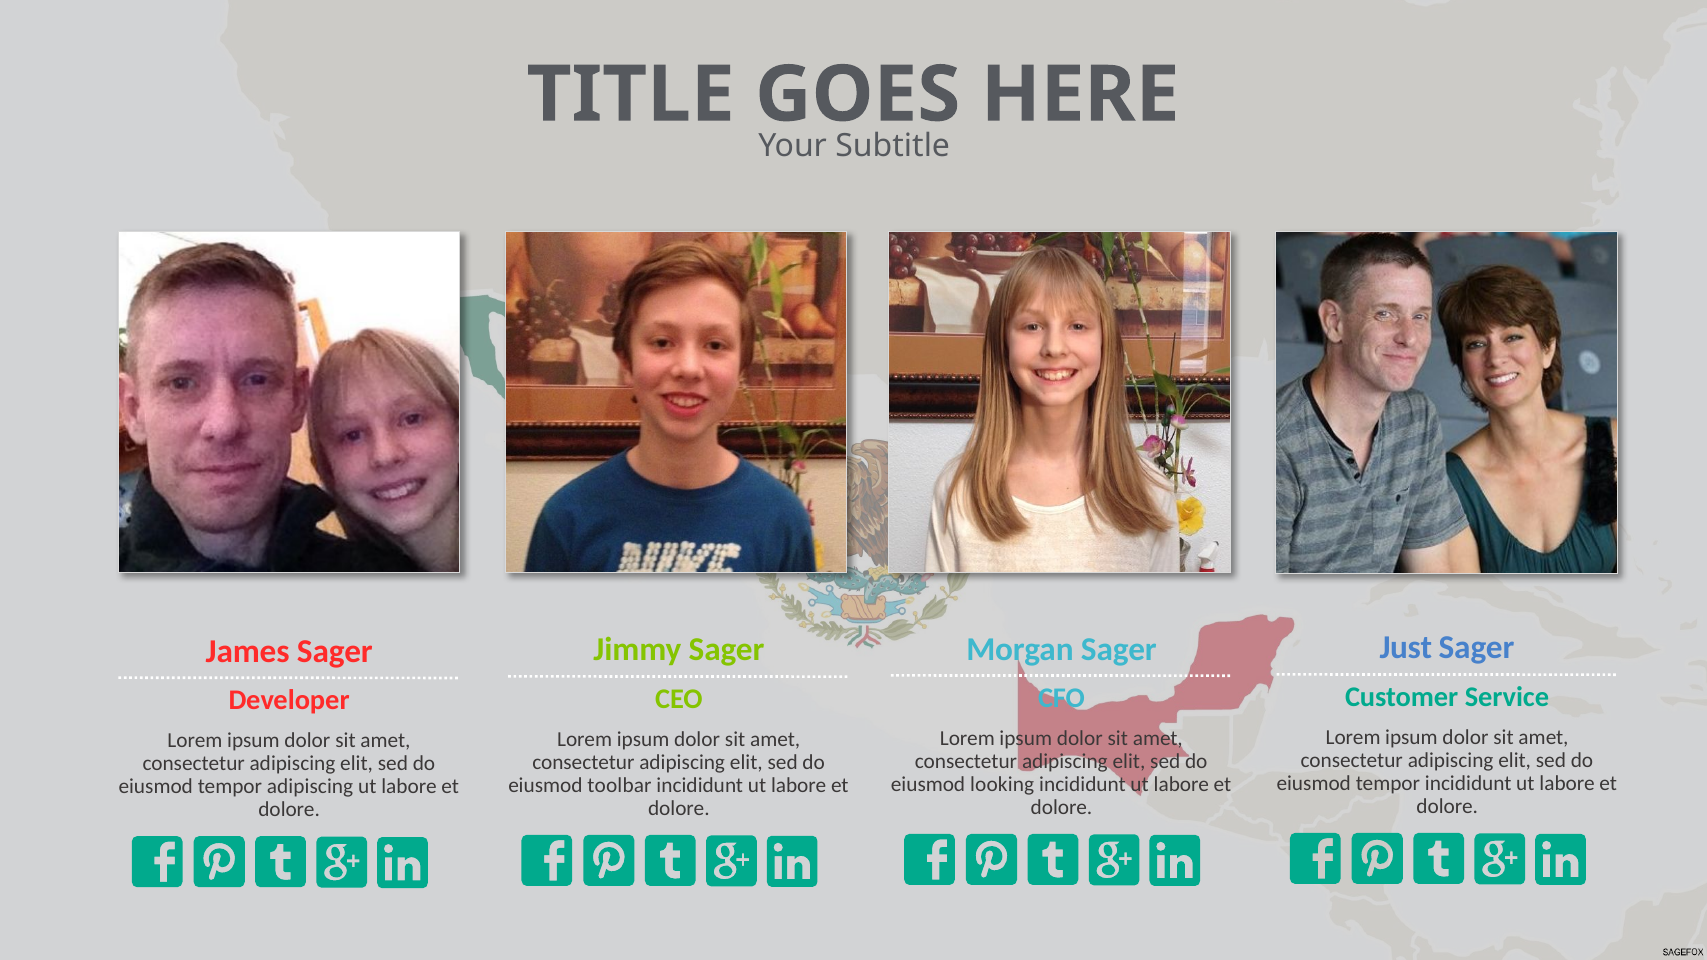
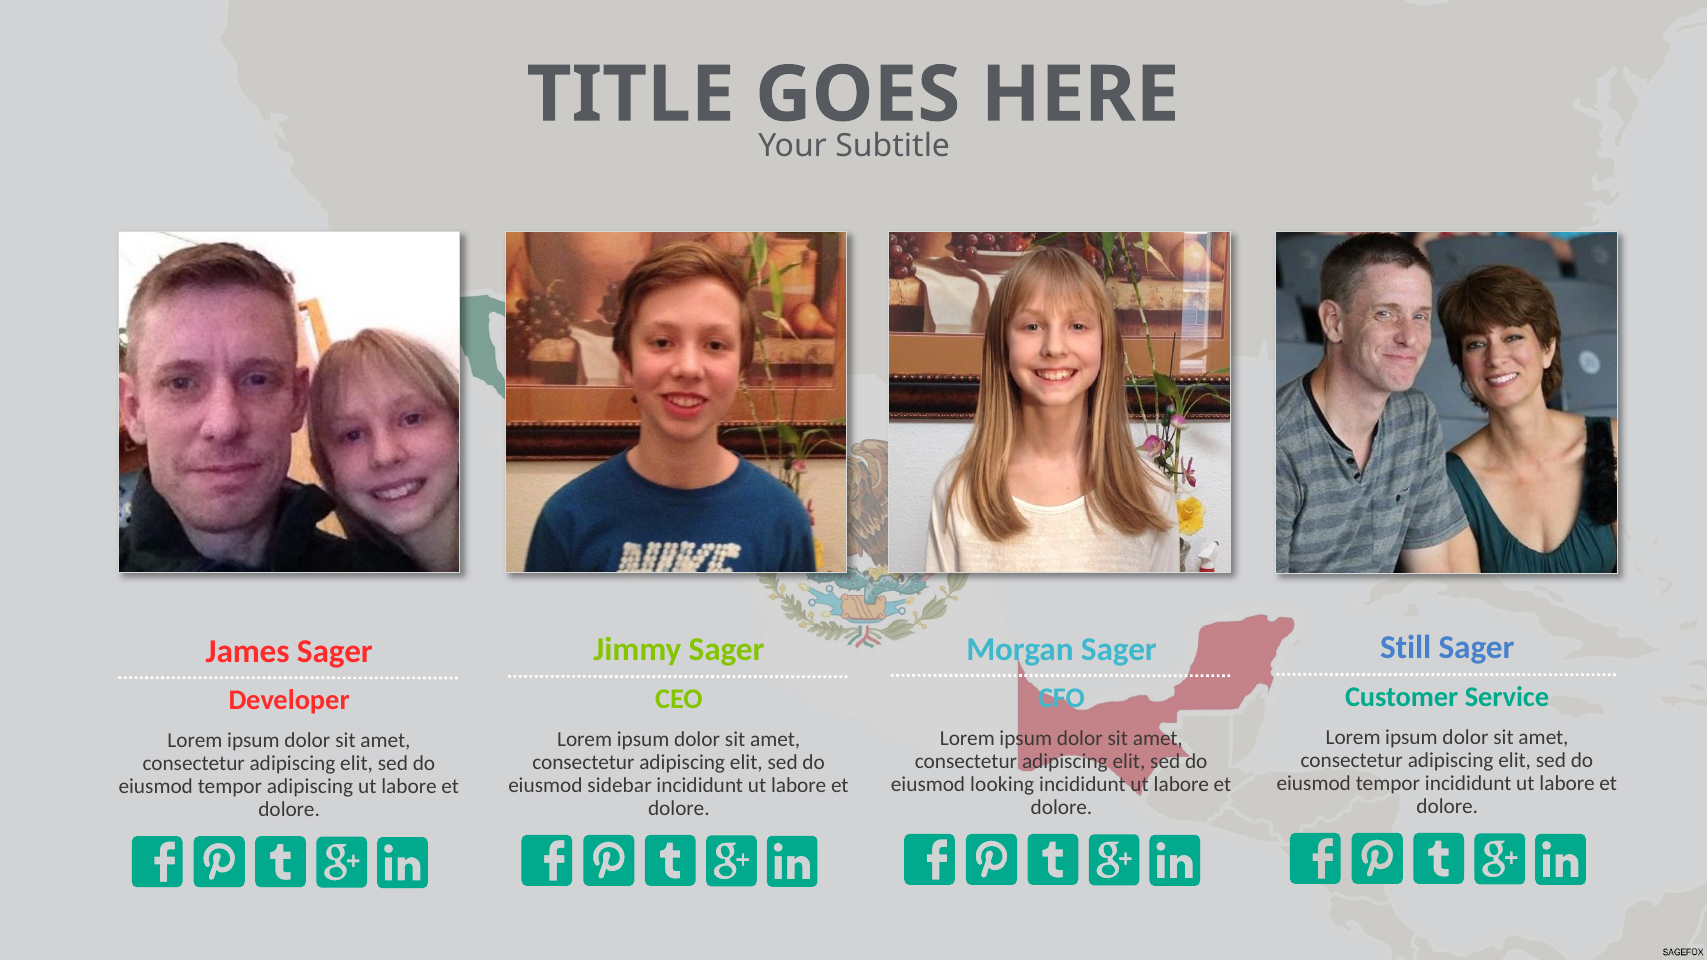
Just: Just -> Still (1406, 648)
toolbar: toolbar -> sidebar (620, 785)
